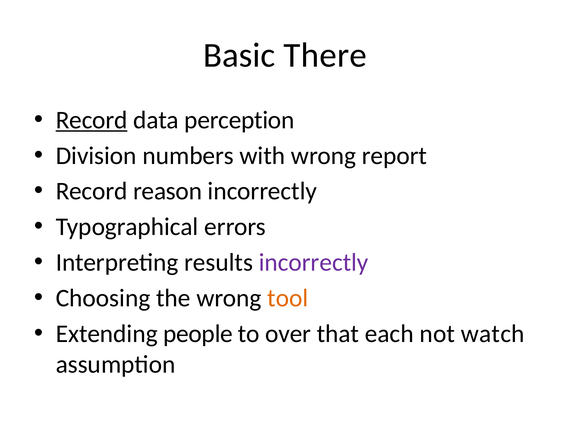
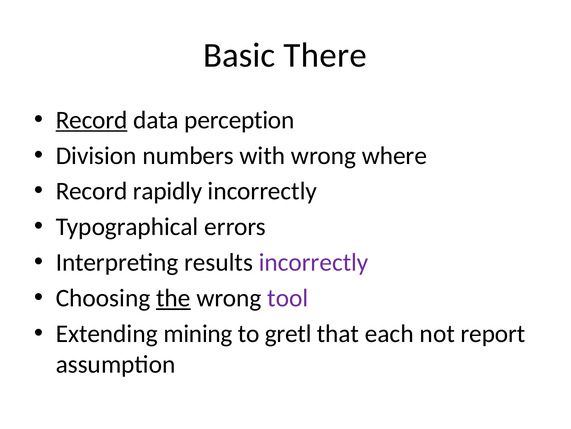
report: report -> where (394, 155)
reason: reason -> rapidly (168, 191)
the underline: none -> present (173, 298)
tool colour: orange -> purple (288, 298)
people: people -> mining (198, 333)
over: over -> gretl (288, 333)
watch: watch -> report (493, 333)
